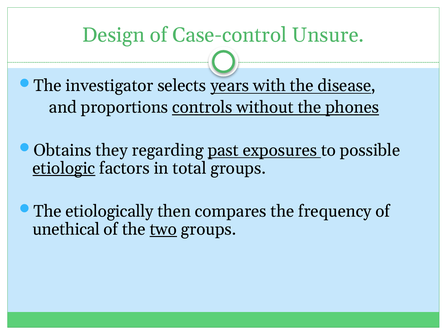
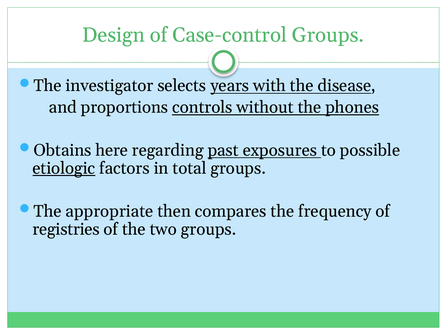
Case-control Unsure: Unsure -> Groups (328, 35)
they: they -> here (112, 150)
etiologically: etiologically -> appropriate (109, 211)
unethical: unethical -> registries (66, 229)
two underline: present -> none (163, 229)
